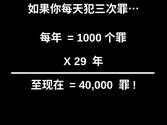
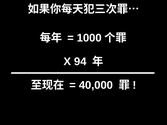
29: 29 -> 94 (80, 62)
